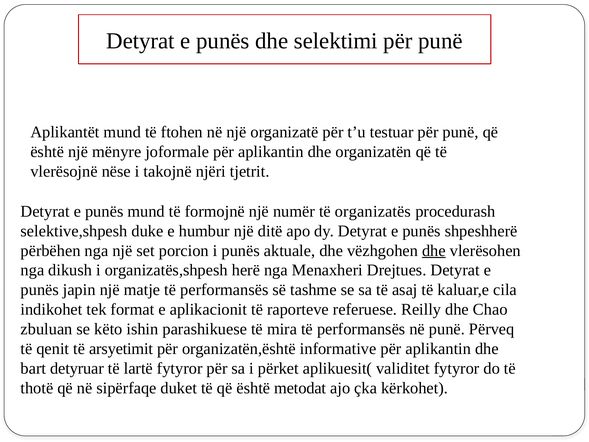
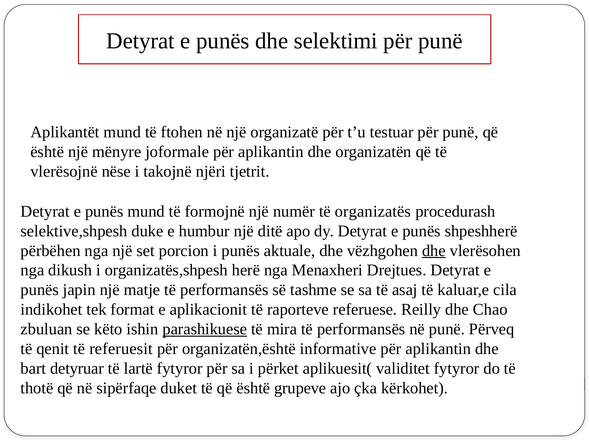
parashikuese underline: none -> present (205, 329)
arsyetimit: arsyetimit -> referuesit (121, 349)
metodat: metodat -> grupeve (300, 388)
